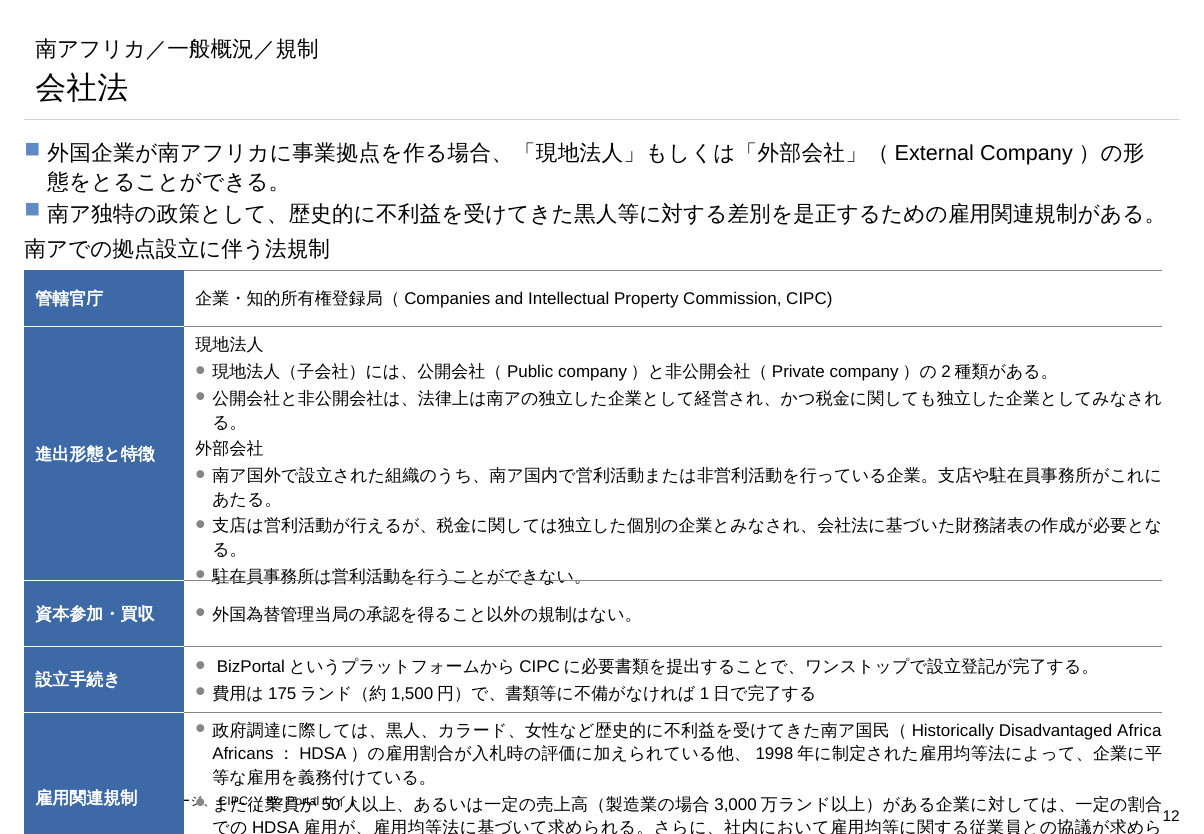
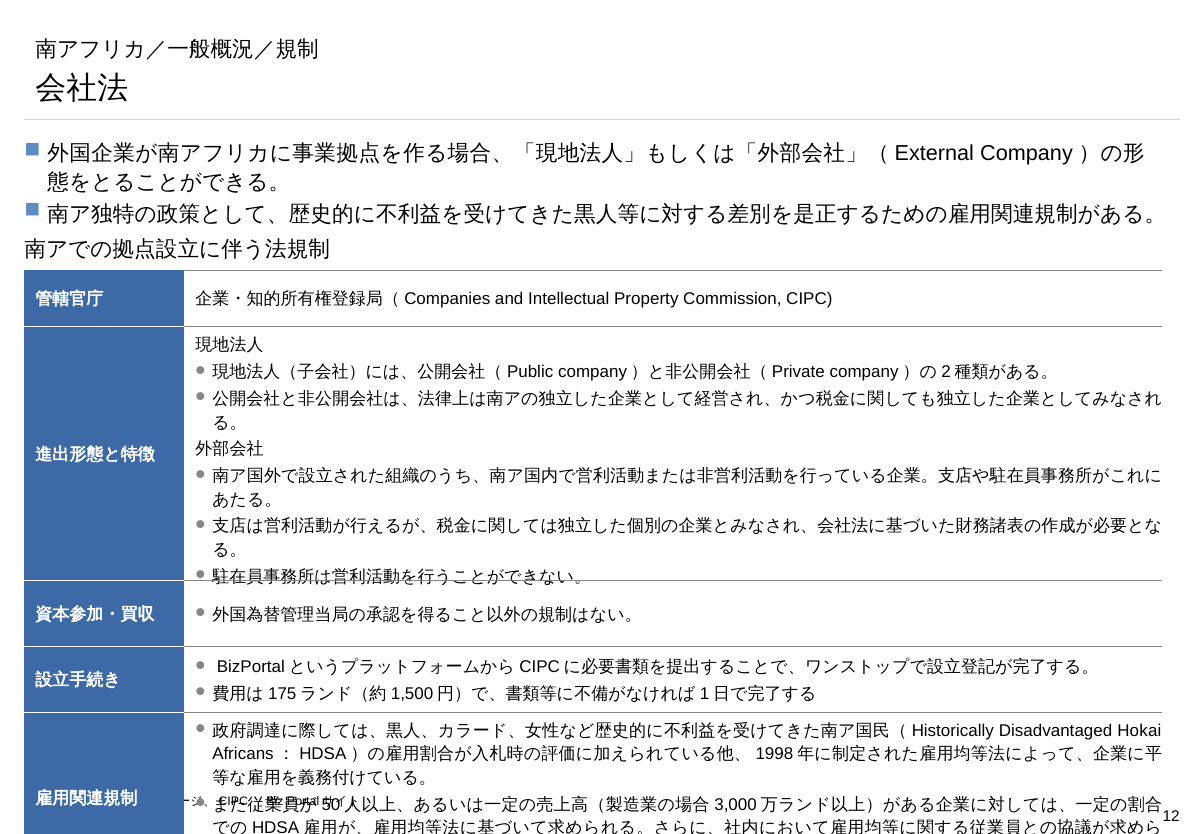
Africa: Africa -> Hokai (1139, 730)
